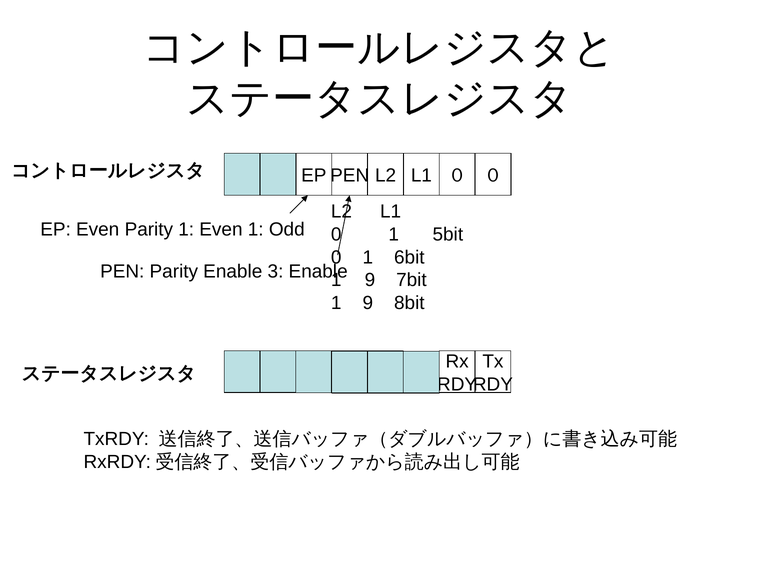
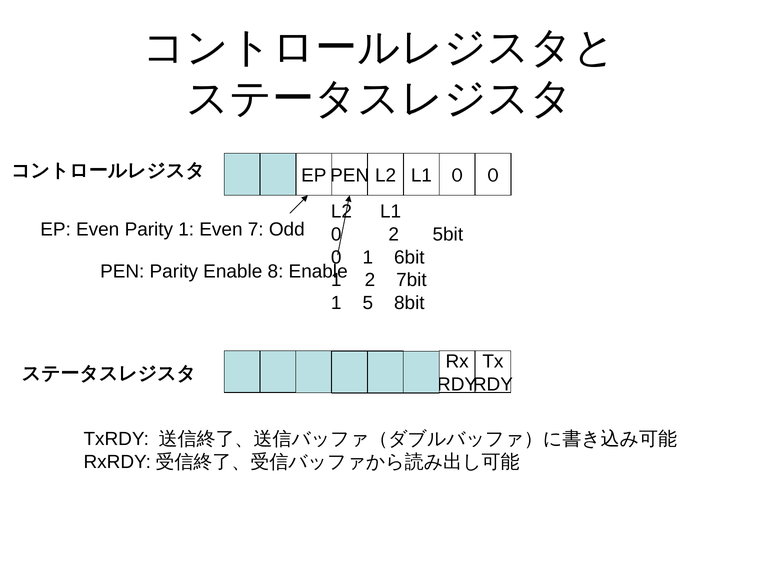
Even 1: 1 -> 7 (256, 229)
1: 1 -> 2 (394, 234)
3: 3 -> 8 (275, 271)
9: 9 -> 2 (370, 280)
9: 9 -> 5 (368, 303)
